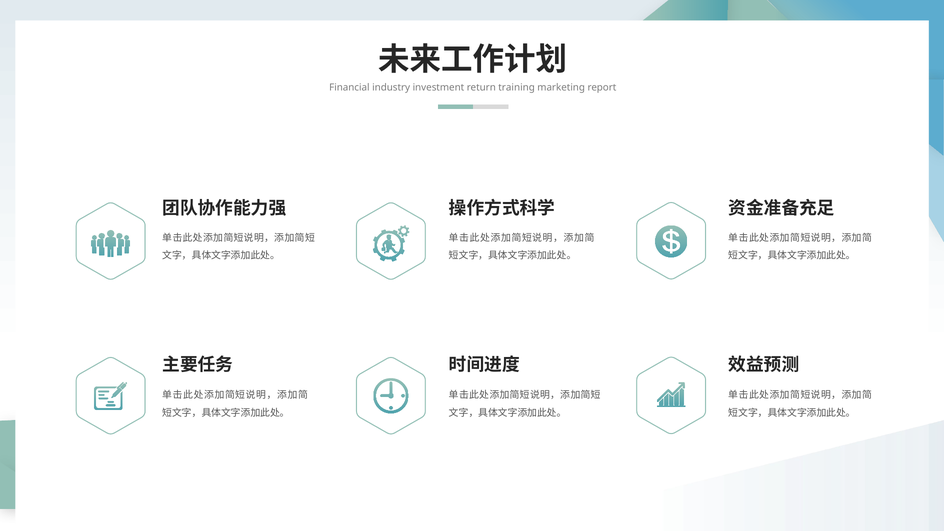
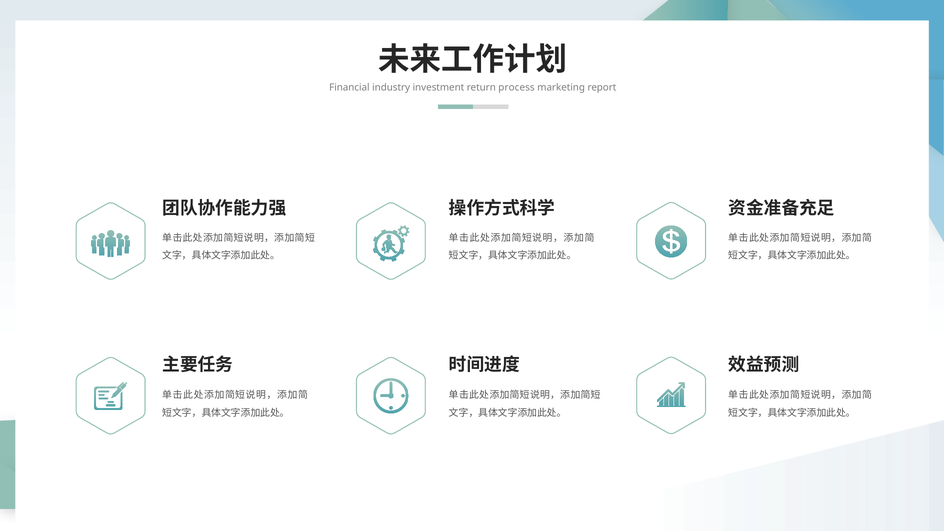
training: training -> process (517, 87)
